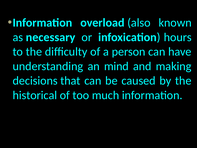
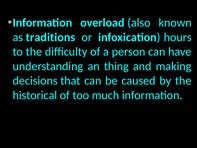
necessary: necessary -> traditions (51, 37)
mind: mind -> thing (116, 66)
